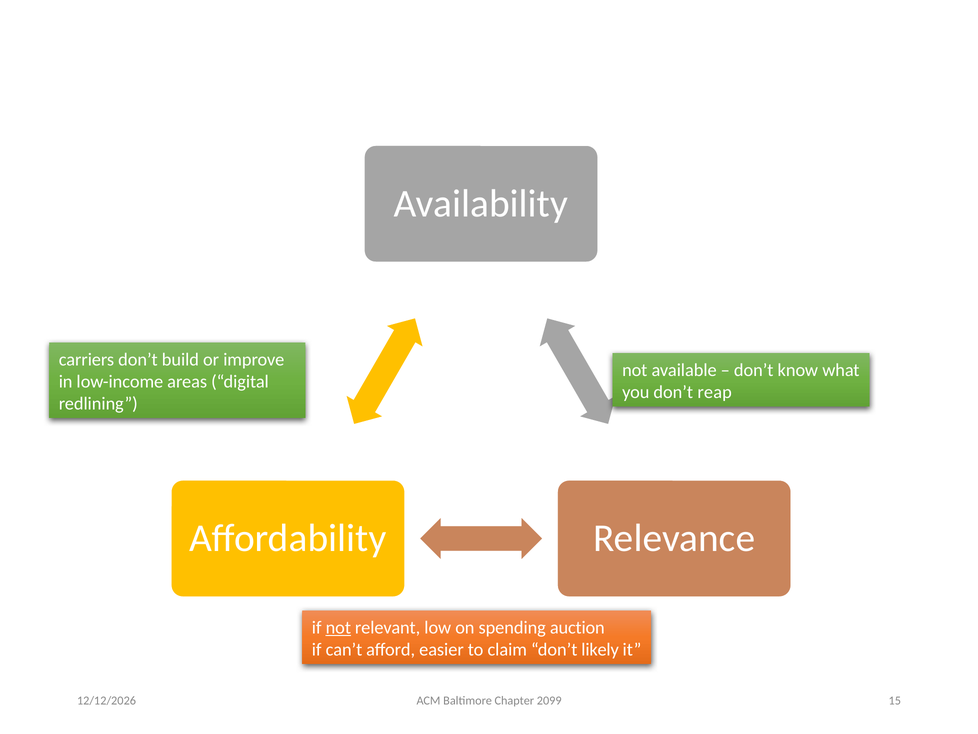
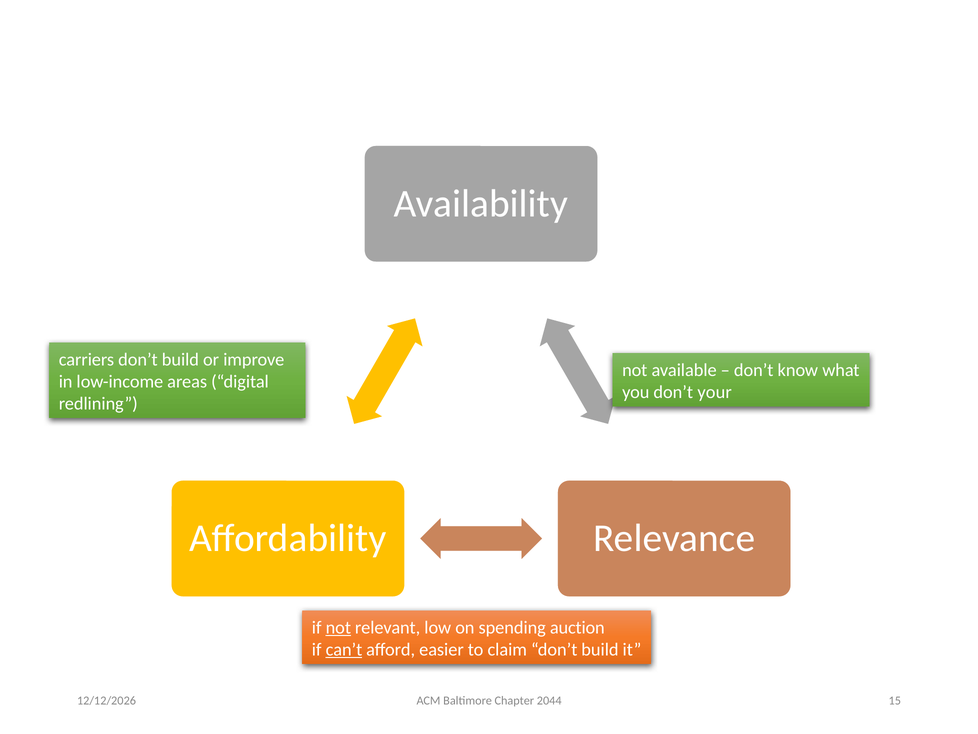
reap: reap -> your (715, 392)
can’t underline: none -> present (344, 649)
claim don’t likely: likely -> build (600, 649)
2099: 2099 -> 2044 (549, 700)
